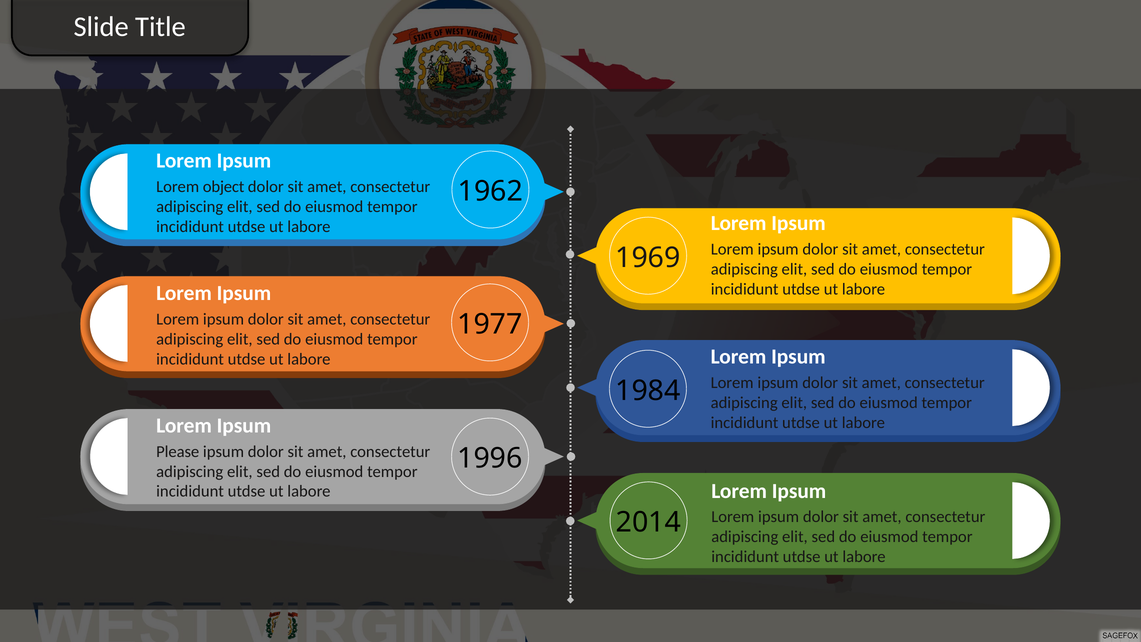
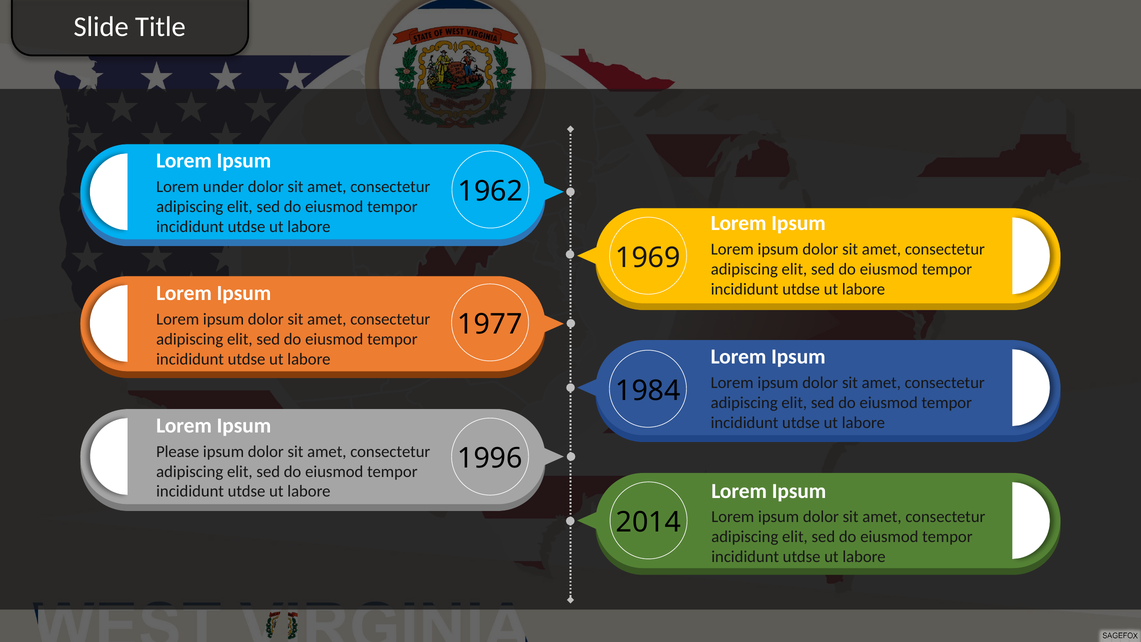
object: object -> under (223, 187)
